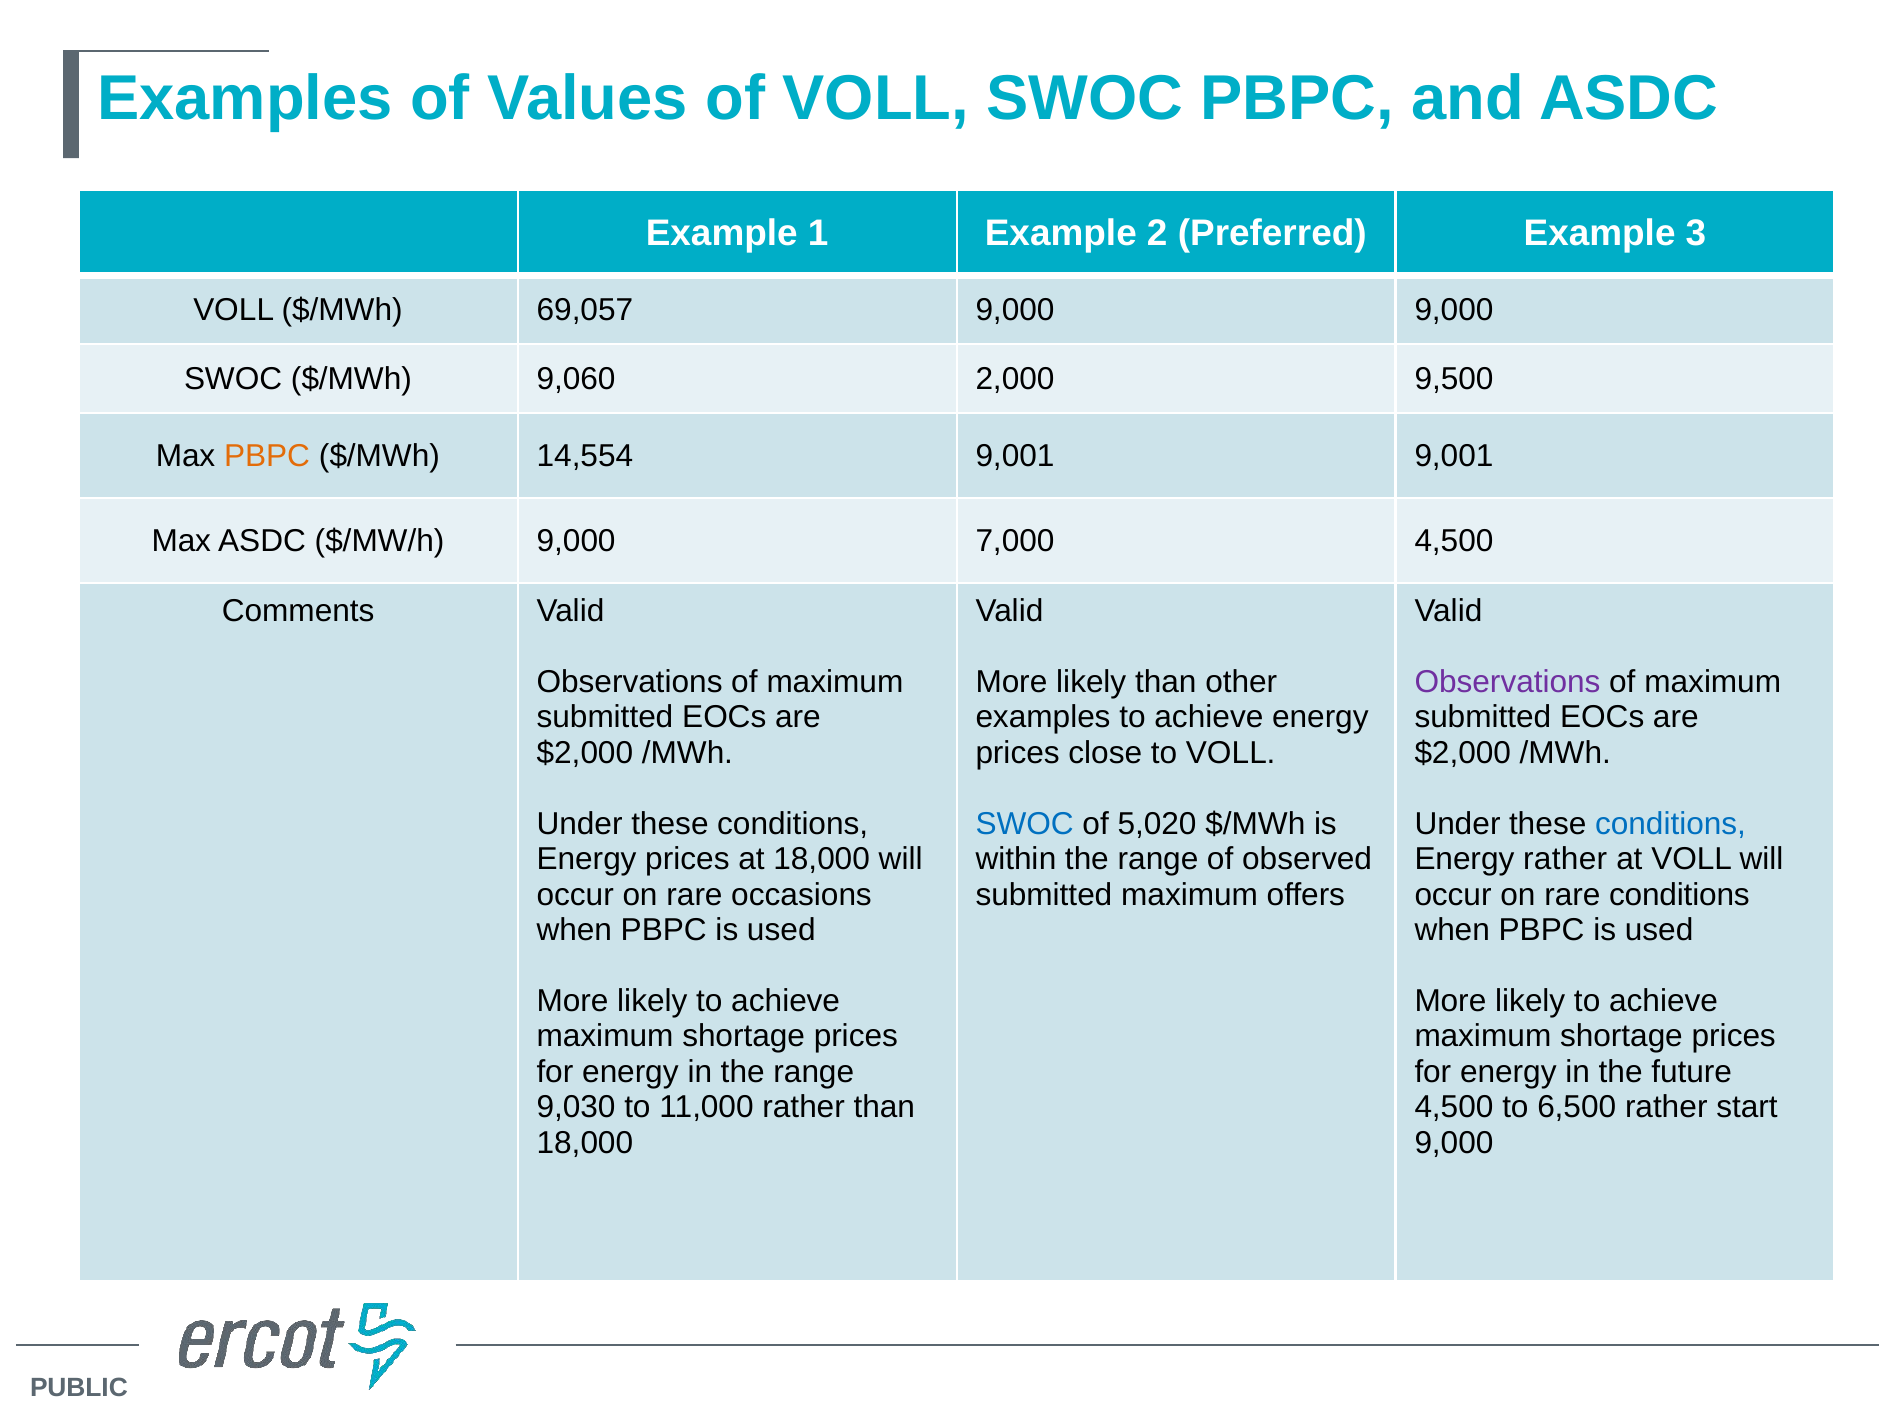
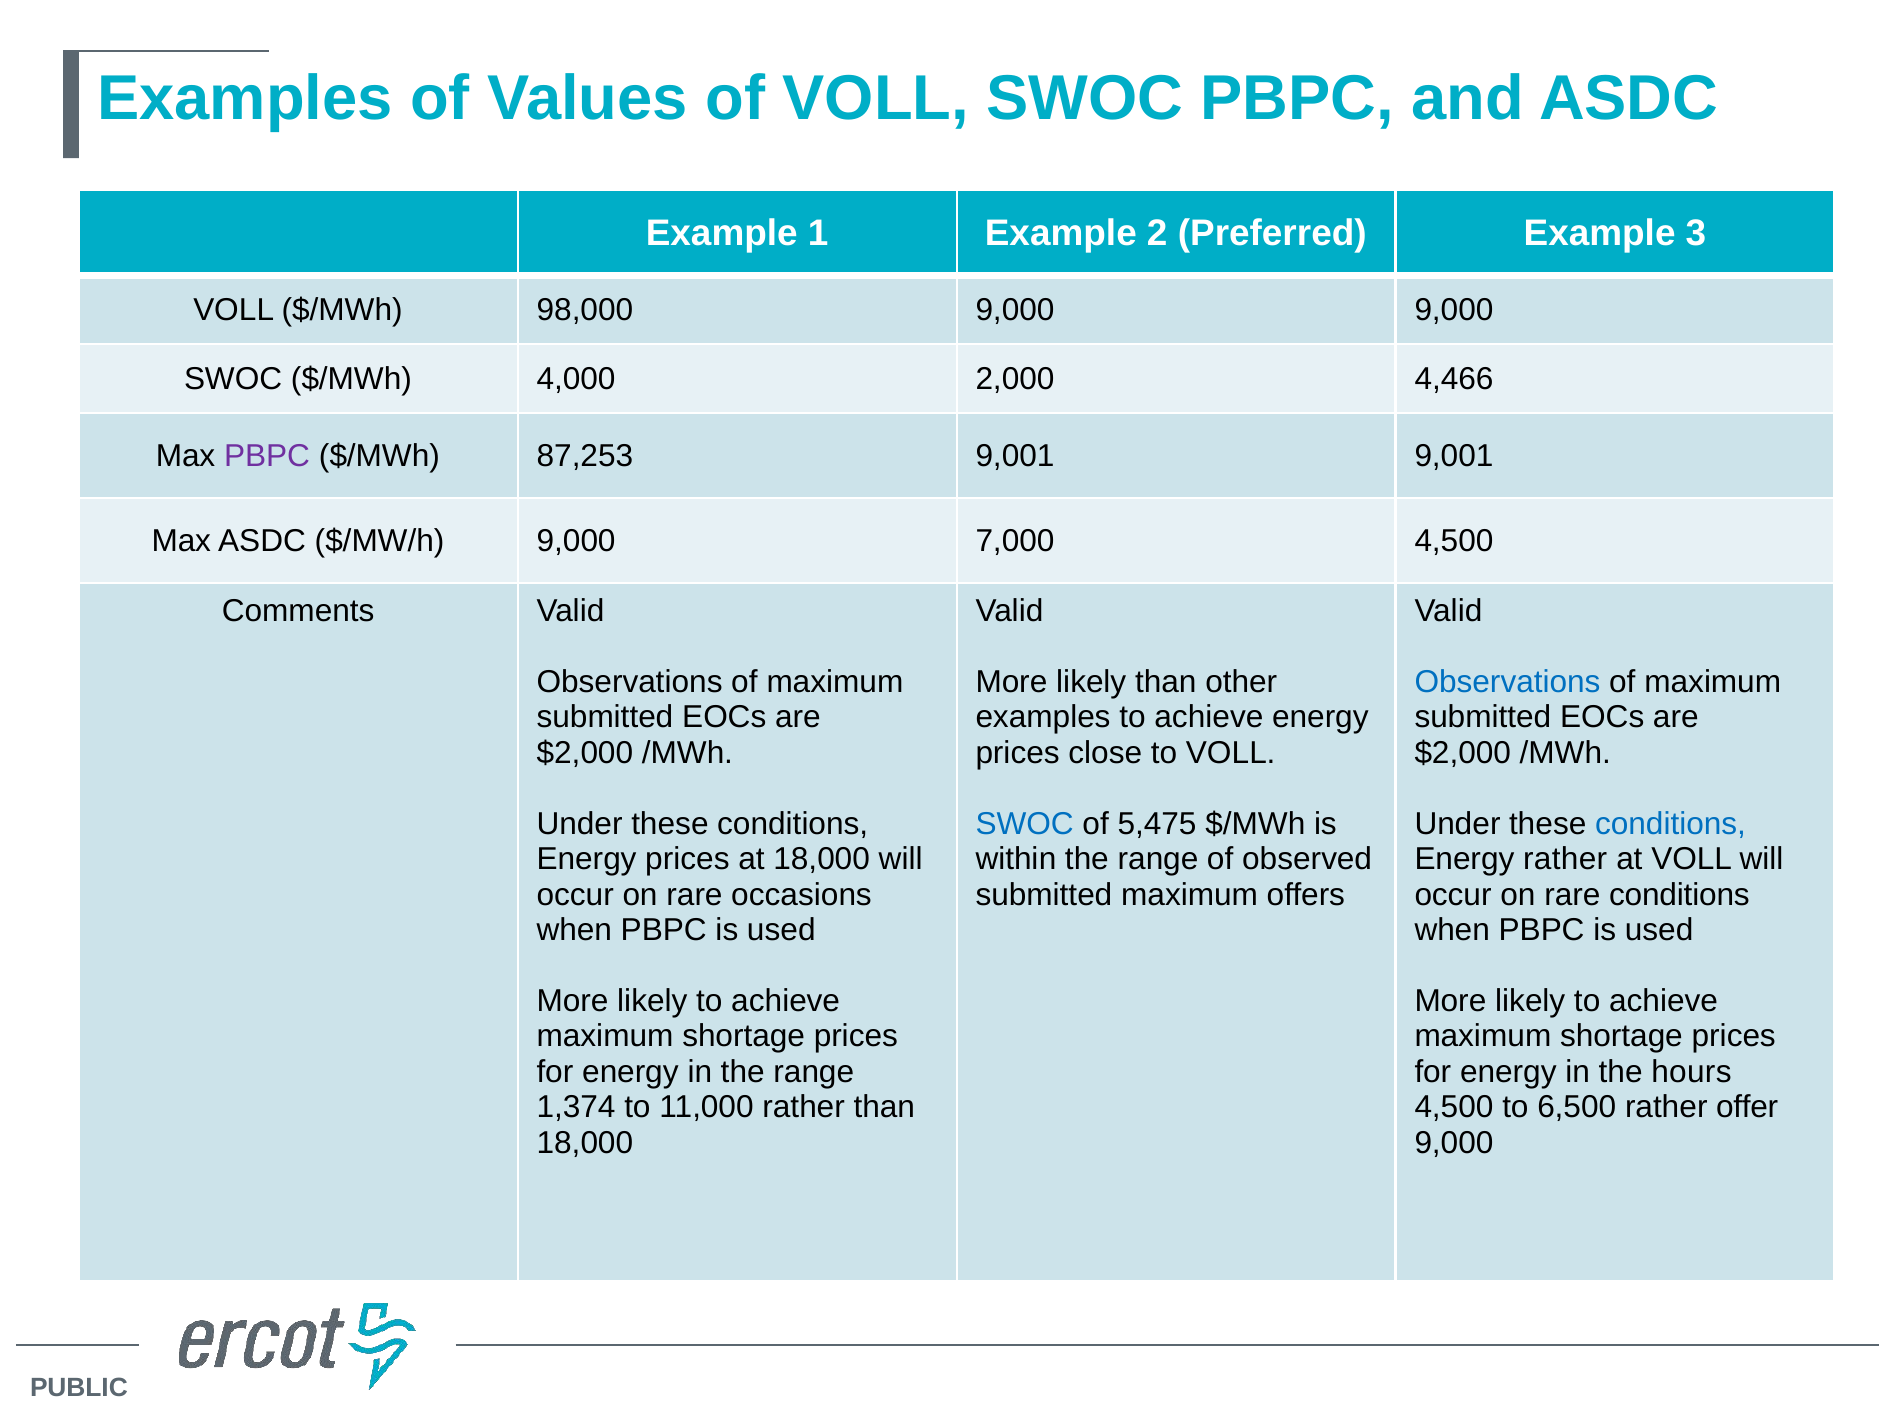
69,057: 69,057 -> 98,000 (585, 310)
9,060: 9,060 -> 4,000 (576, 379)
9,500: 9,500 -> 4,466 (1454, 379)
PBPC colour: orange -> purple (267, 456)
14,554: 14,554 -> 87,253 (585, 456)
Observations colour: purple -> blue (1508, 682)
5,020: 5,020 -> 5,475 (1157, 823)
future: future -> hours (1691, 1071)
9,030: 9,030 -> 1,374 (576, 1107)
start: start -> offer (1747, 1107)
